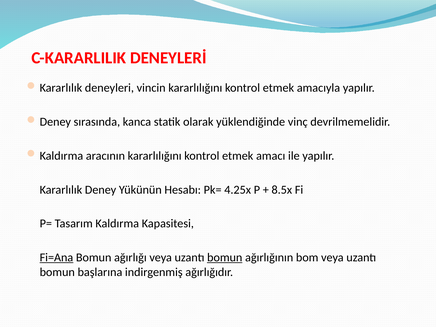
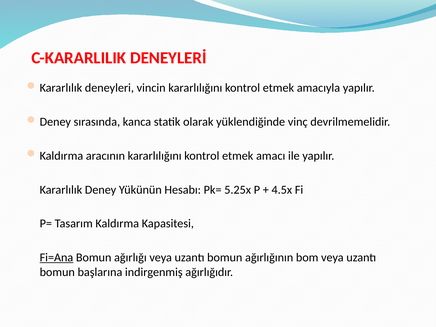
4.25x: 4.25x -> 5.25x (238, 190)
8.5x: 8.5x -> 4.5x (282, 190)
bomun underline: present -> none (225, 258)
